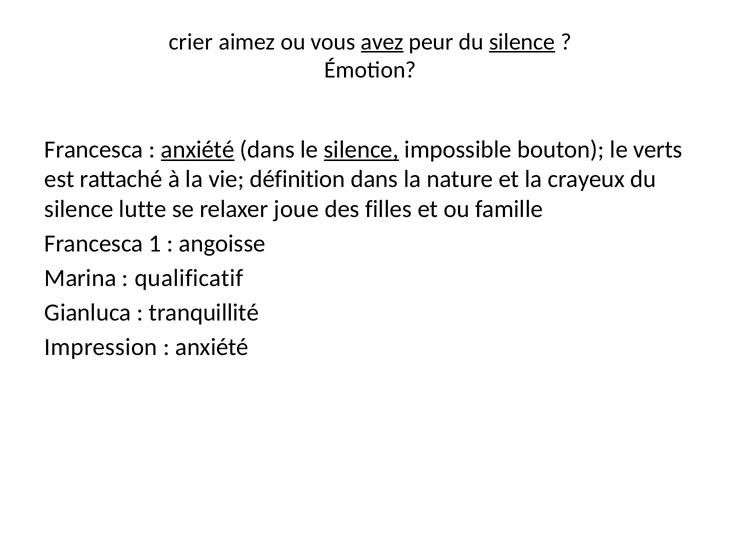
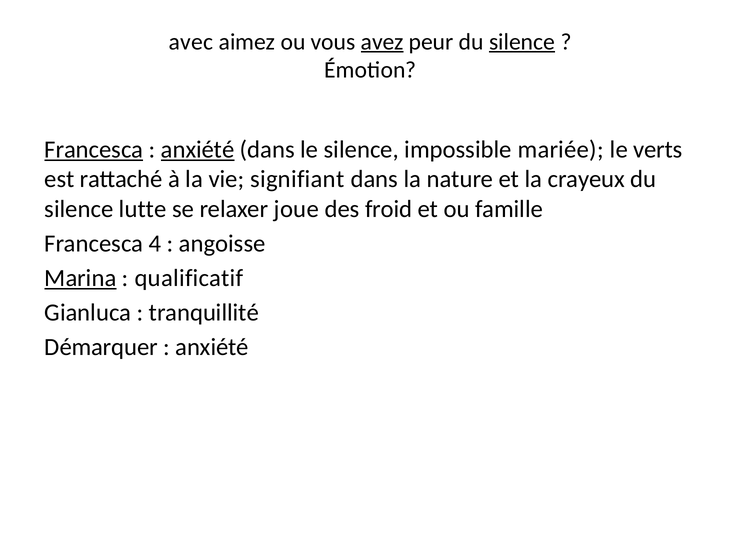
crier: crier -> avec (191, 42)
Francesca underline: none -> present (94, 150)
silence underline: present -> none (361, 150)
bouton: bouton -> mariée (561, 150)
définition: définition -> signifiant (297, 180)
filles: filles -> froid (389, 209)
1: 1 -> 4 (155, 244)
Marina underline: none -> present (80, 278)
Impression: Impression -> Démarquer (101, 347)
